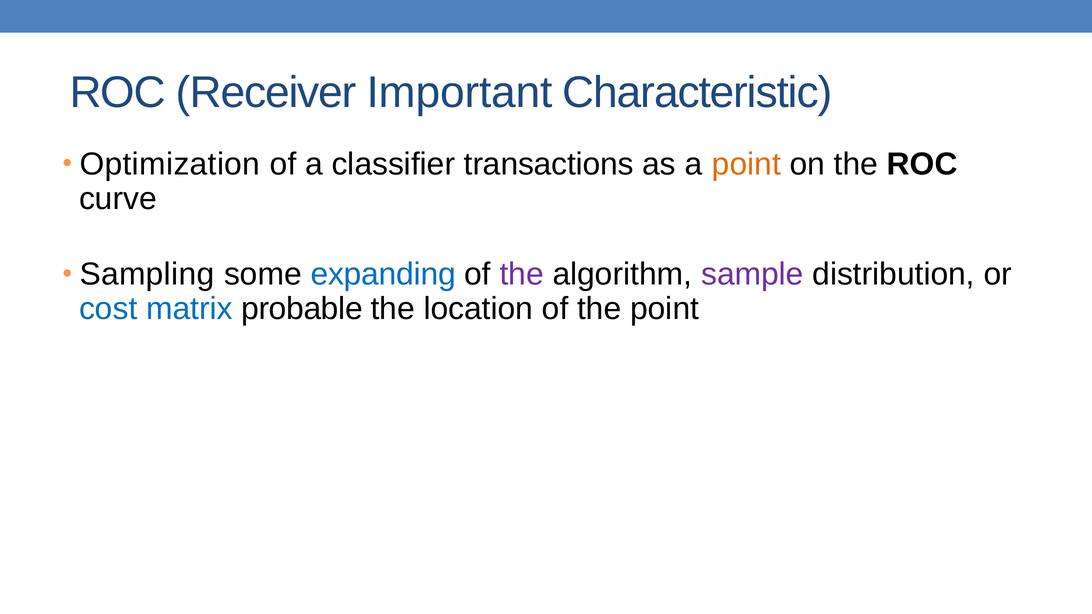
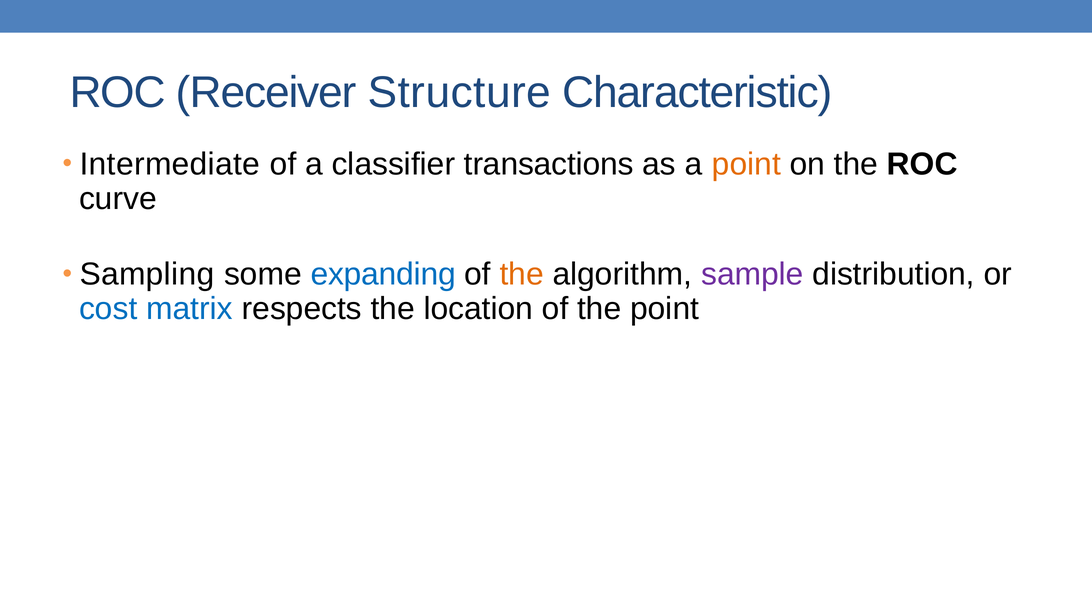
Important: Important -> Structure (459, 93)
Optimization: Optimization -> Intermediate (170, 164)
the colour: purple -> orange (522, 275)
probable: probable -> respects (302, 309)
